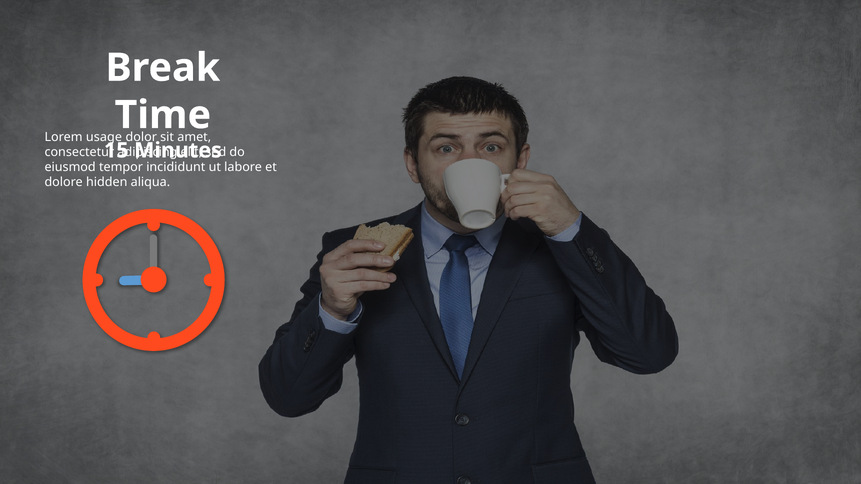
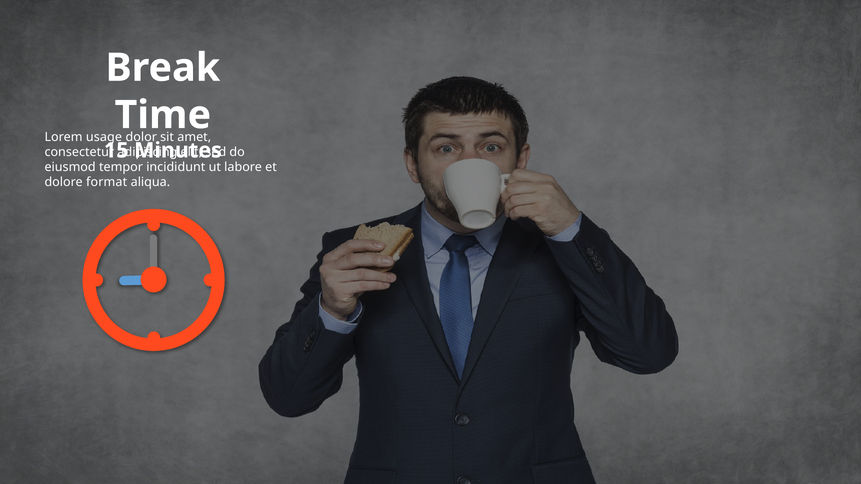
hidden: hidden -> format (107, 182)
